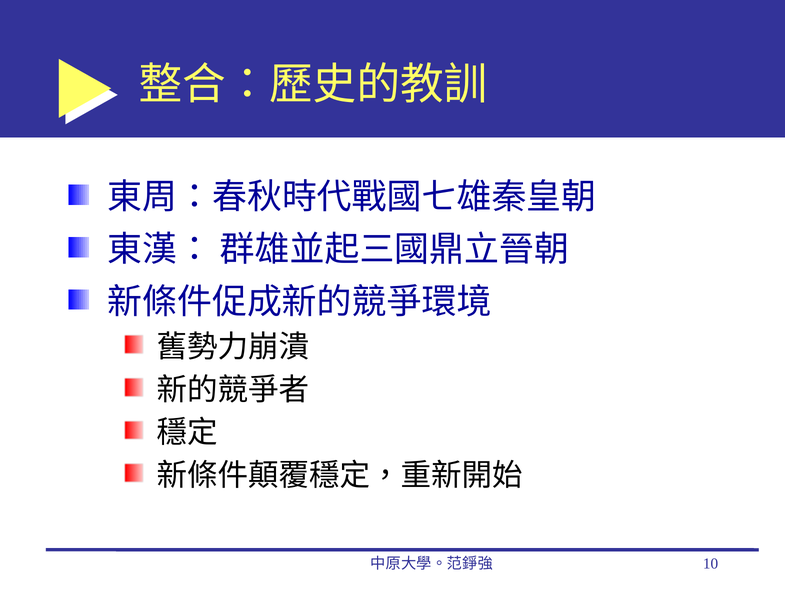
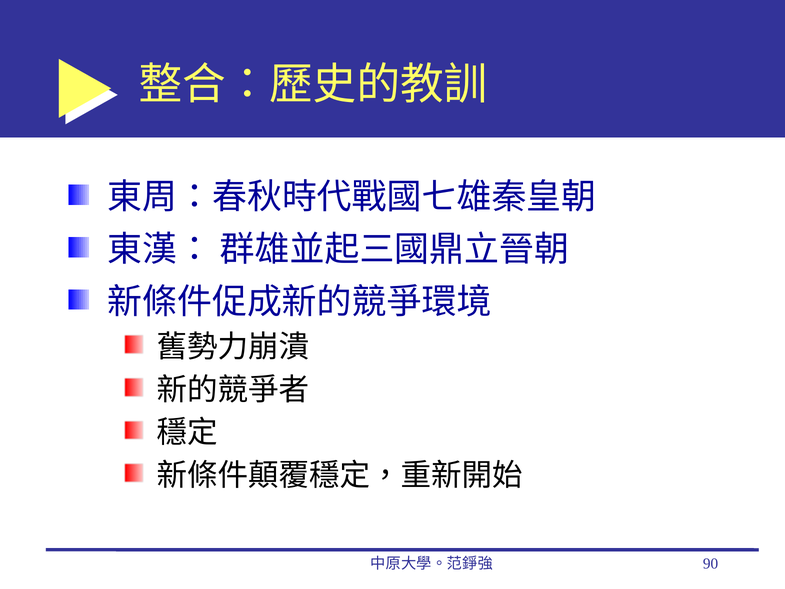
10: 10 -> 90 (711, 564)
